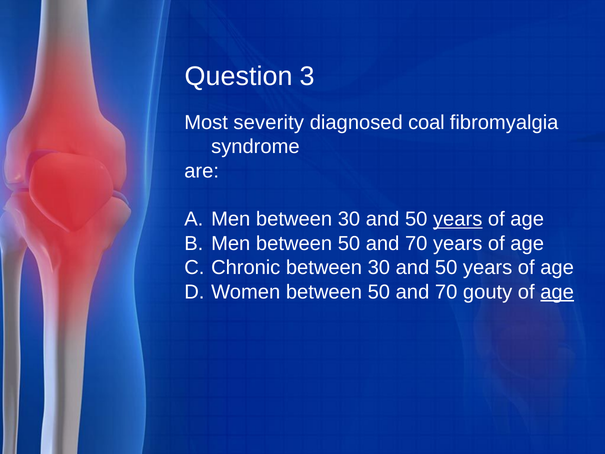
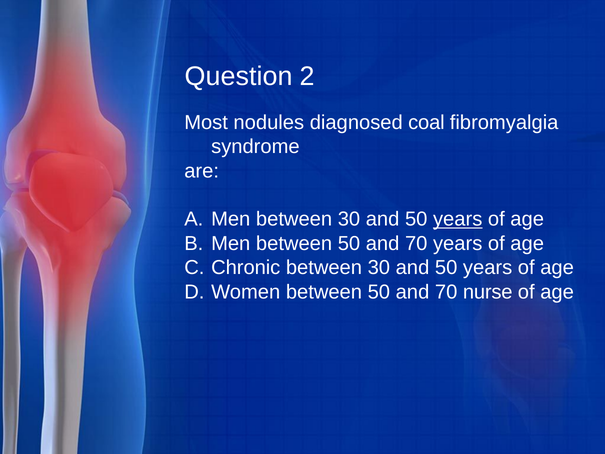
3: 3 -> 2 (307, 76)
severity: severity -> nodules (269, 122)
gouty: gouty -> nurse (488, 292)
age underline: present -> none (557, 292)
